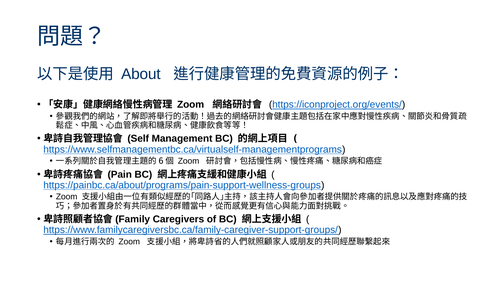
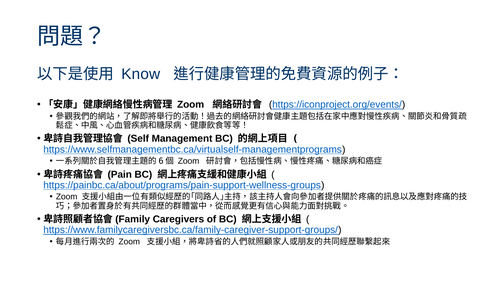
About: About -> Know (141, 74)
